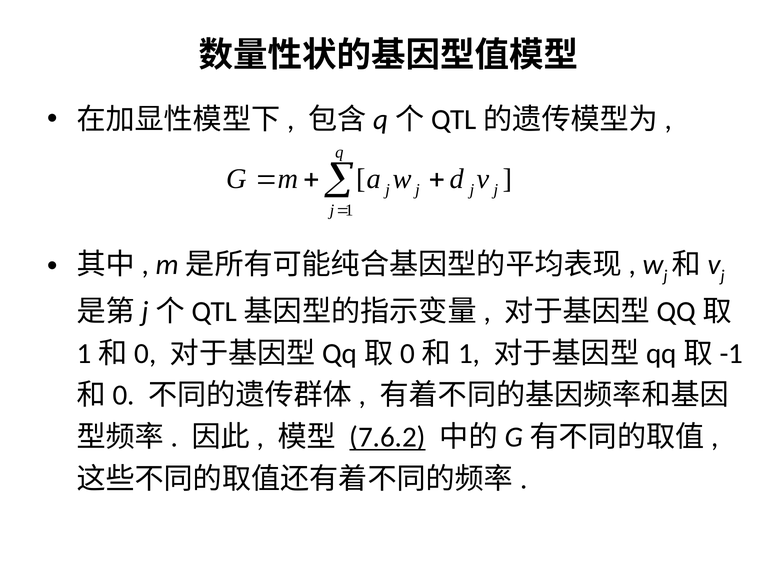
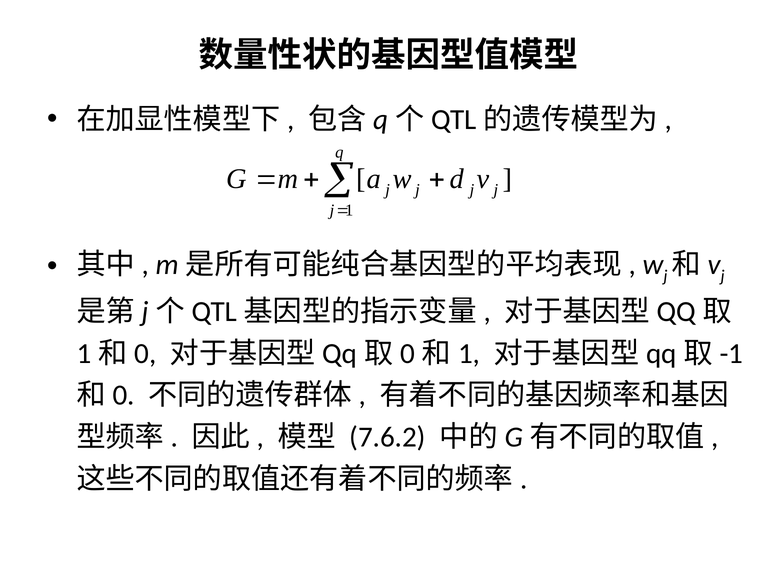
7.6.2 underline: present -> none (387, 437)
